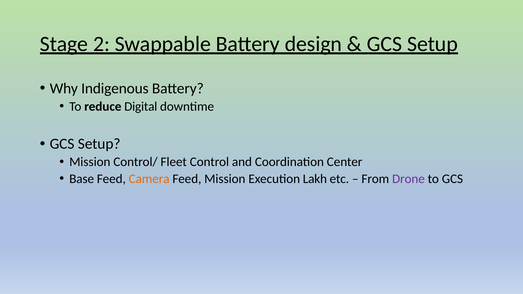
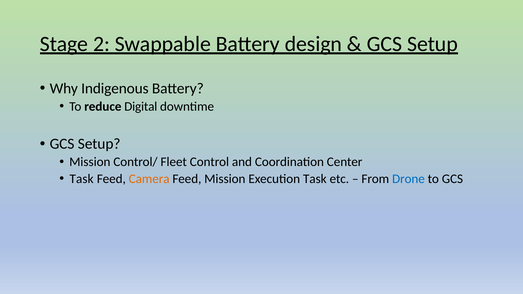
Base: Base -> Task (82, 179)
Execution Lakh: Lakh -> Task (315, 179)
Drone colour: purple -> blue (408, 179)
